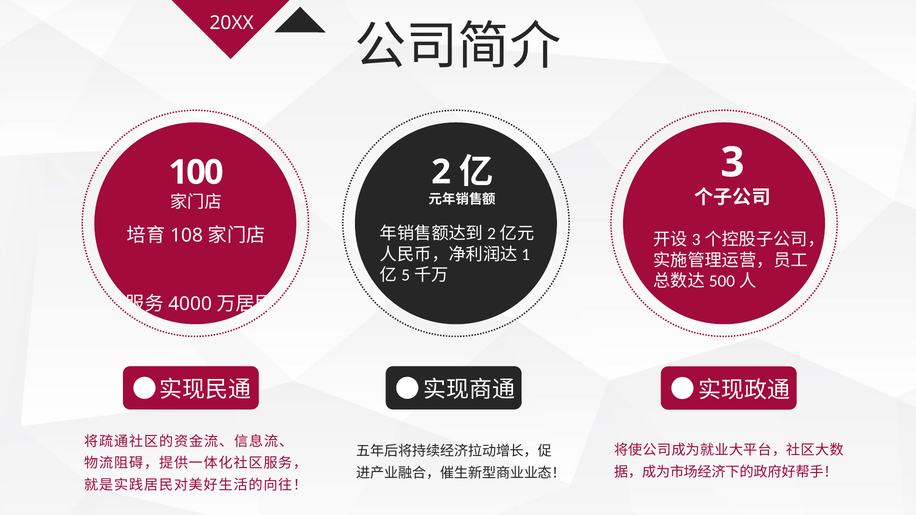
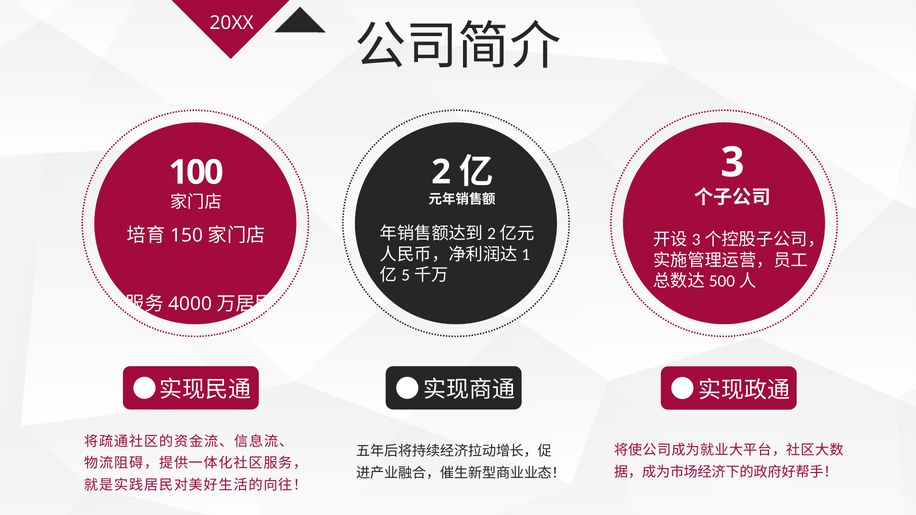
108: 108 -> 150 (187, 236)
